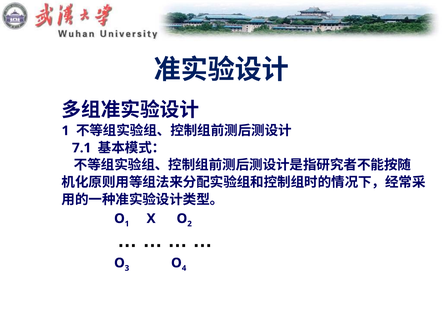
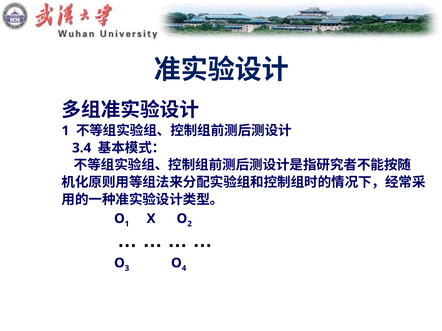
7.1: 7.1 -> 3.4 (82, 148)
